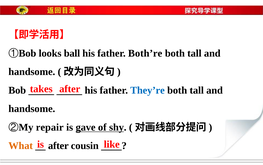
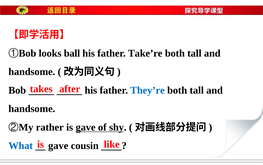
Both’re: Both’re -> Take’re (145, 53)
repair: repair -> rather (50, 127)
What colour: orange -> blue (21, 145)
after: after -> gave (58, 145)
